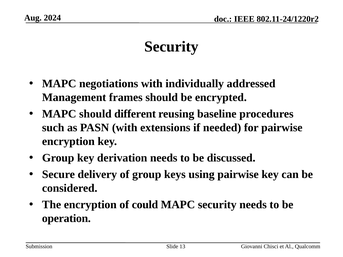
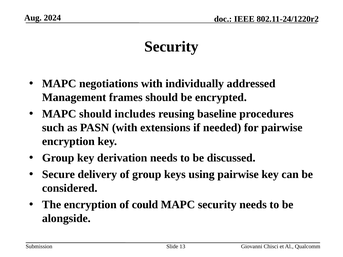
different: different -> includes (135, 114)
operation: operation -> alongside (66, 219)
